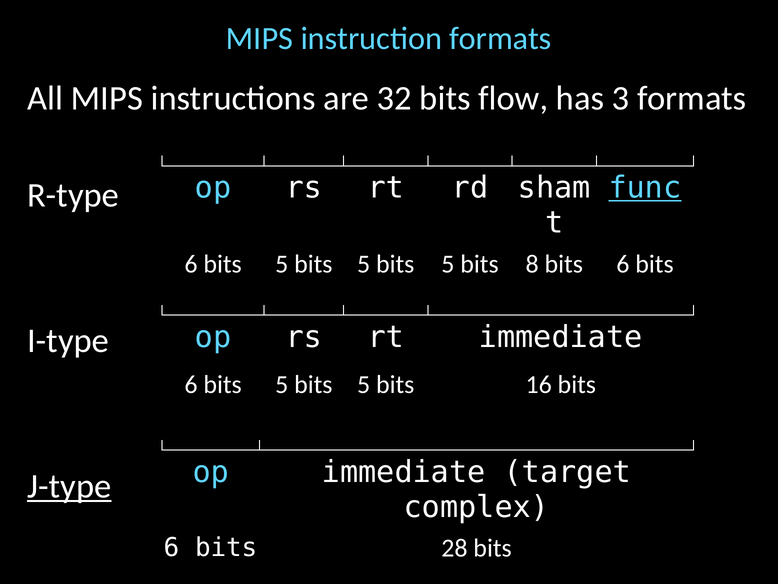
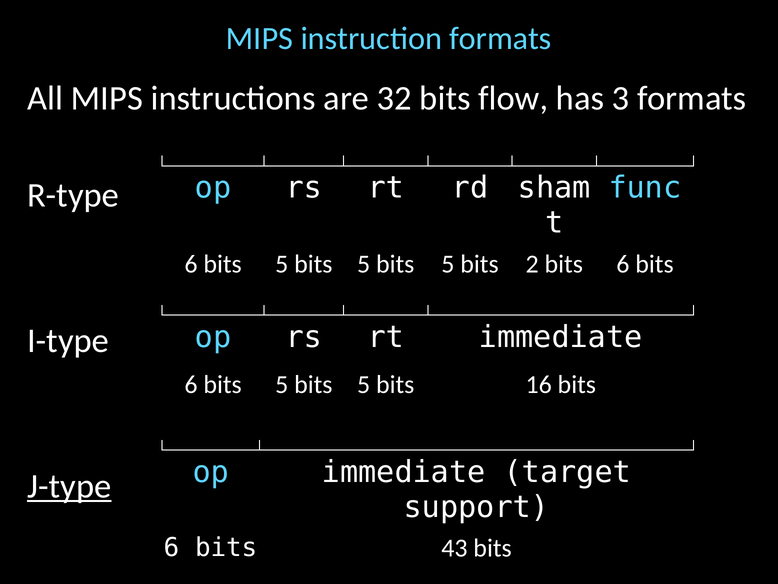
func underline: present -> none (645, 188)
8: 8 -> 2 (532, 264)
complex: complex -> support (476, 507)
28: 28 -> 43 (454, 548)
